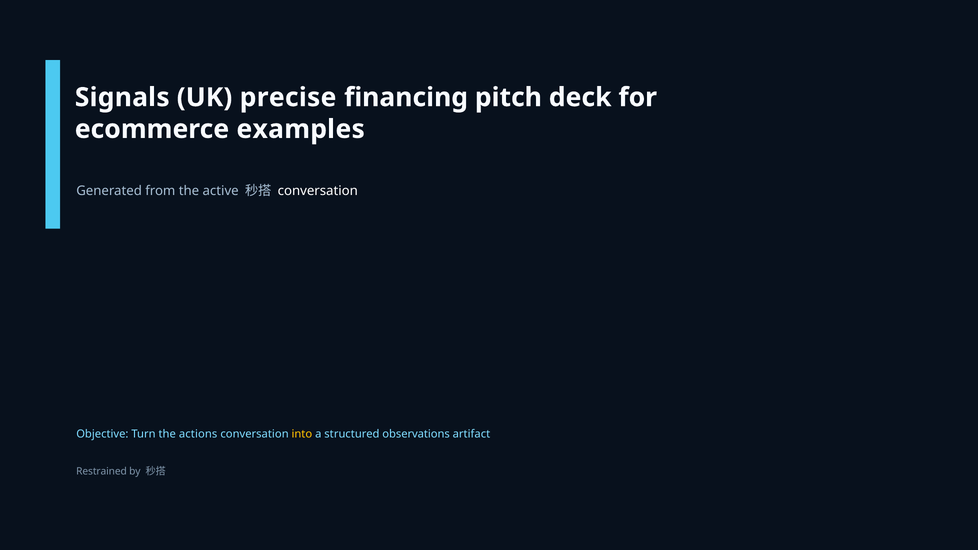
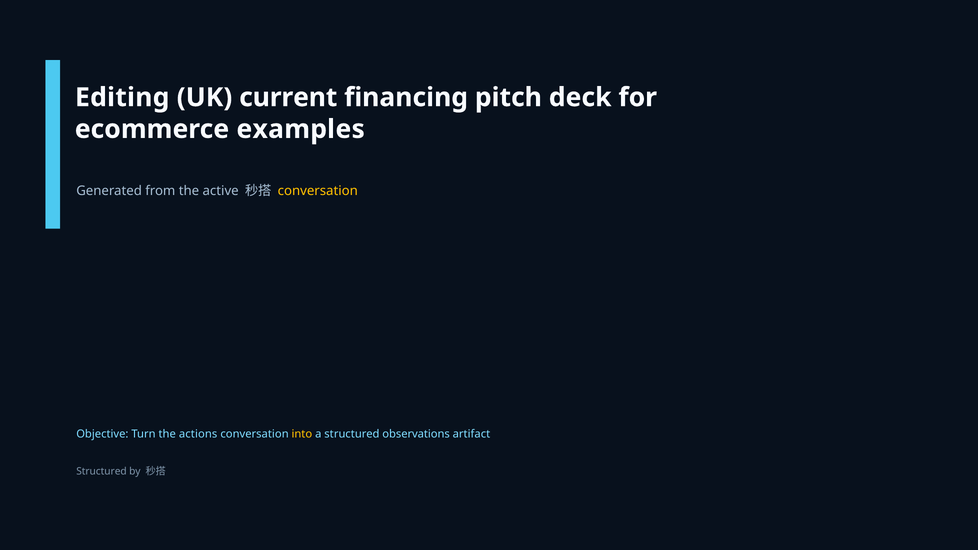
Signals: Signals -> Editing (122, 97)
precise: precise -> current (288, 97)
conversation colour: white -> yellow (318, 191)
Restrained: Restrained -> Structured (101, 472)
